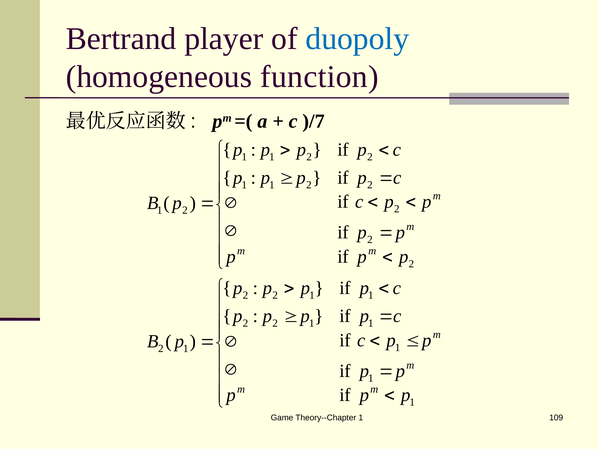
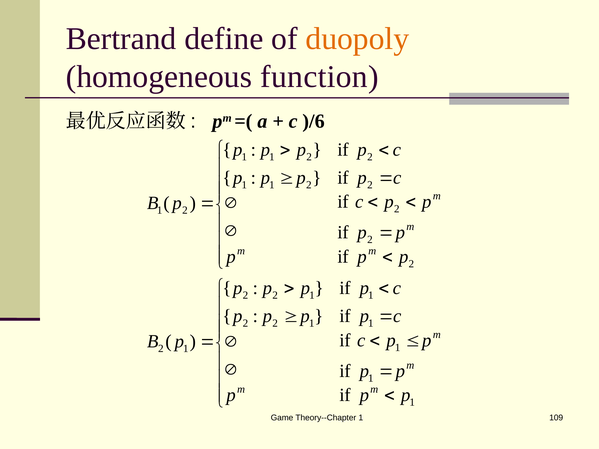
player: player -> define (224, 39)
duopoly colour: blue -> orange (357, 39)
)/7: )/7 -> )/6 (314, 121)
